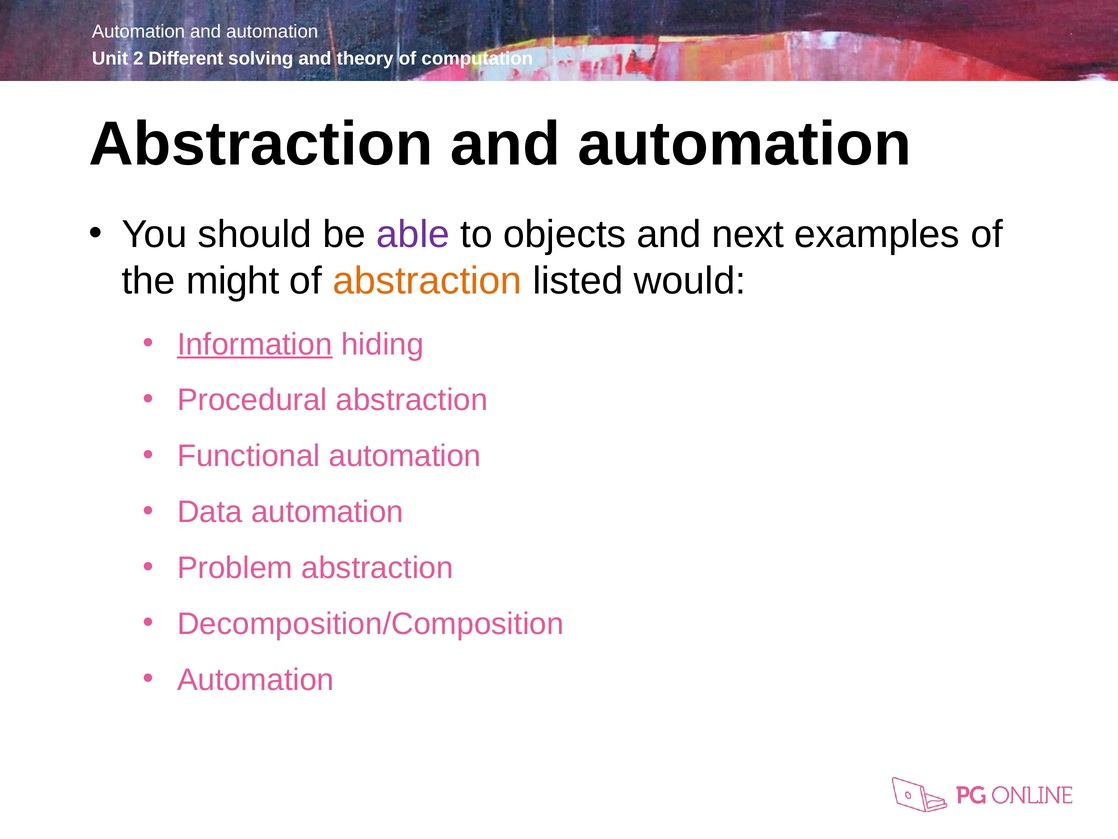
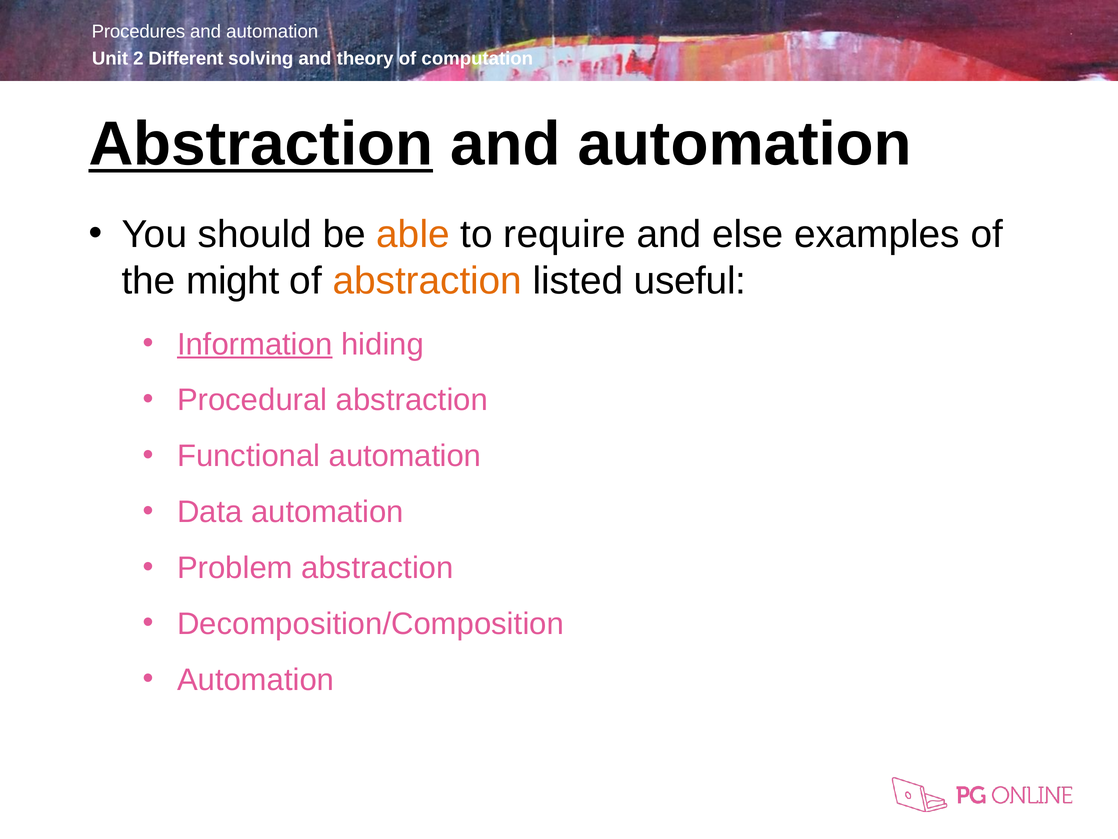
Automation: Automation -> Procedures (138, 32)
Abstraction underline: none -> present (261, 144)
able colour: purple -> orange (413, 234)
objects: objects -> require (565, 234)
next: next -> else (748, 234)
would: would -> useful (690, 281)
